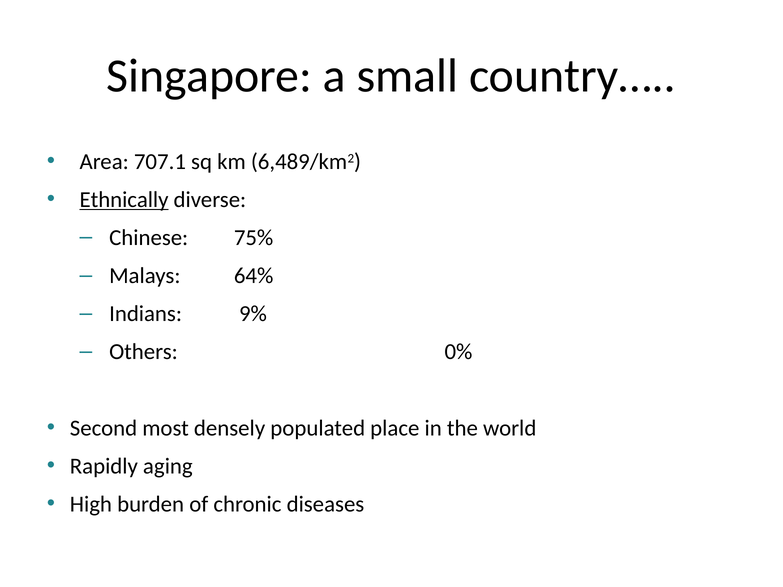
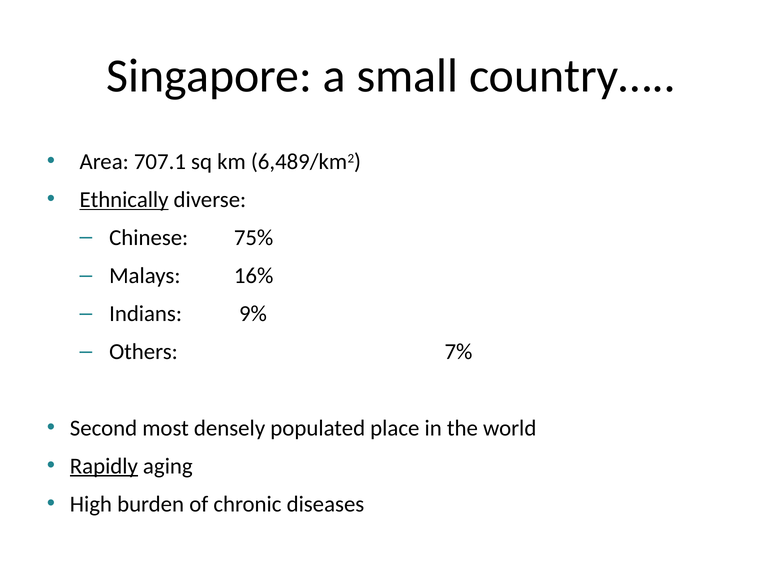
64%: 64% -> 16% (254, 276)
0%: 0% -> 7% (458, 352)
Rapidly underline: none -> present (104, 466)
